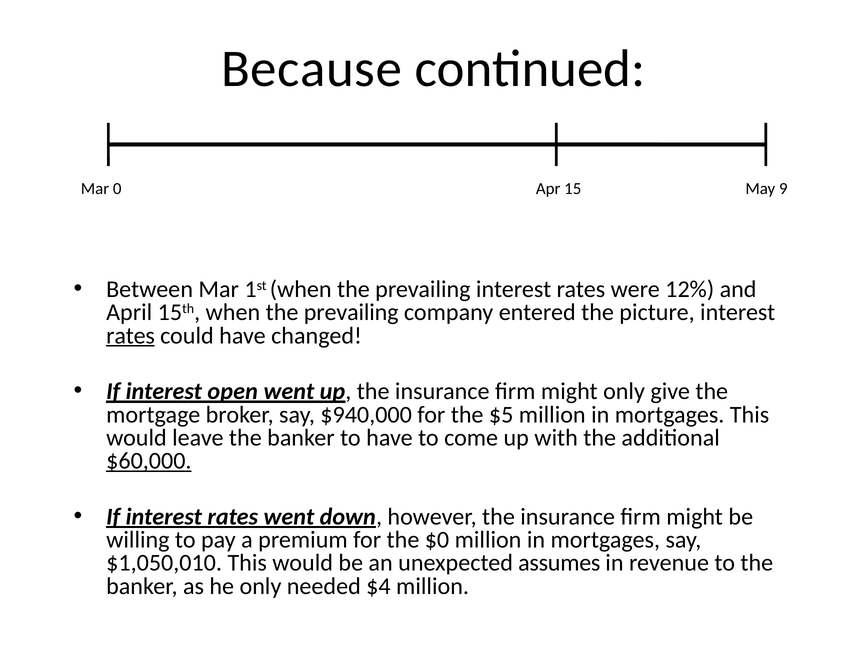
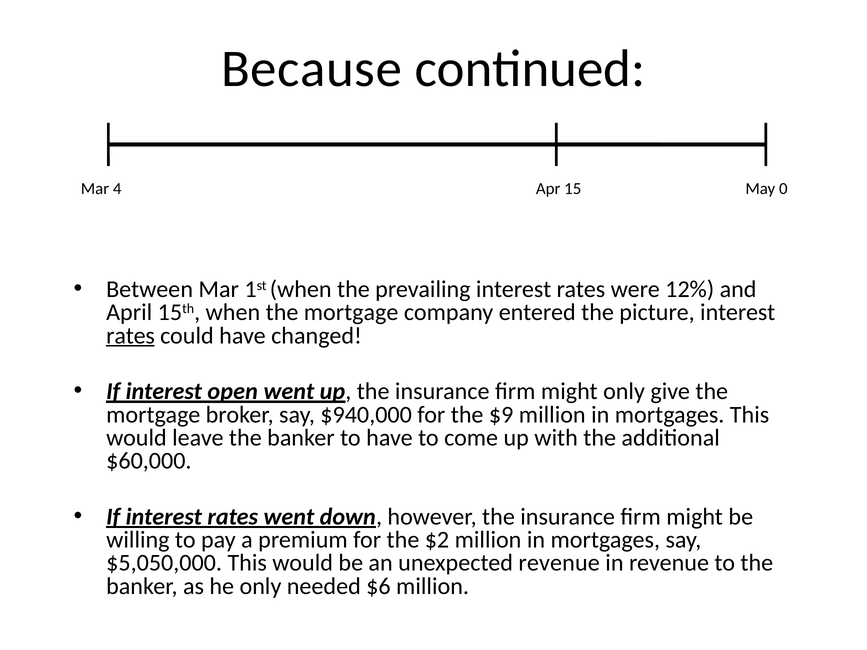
0: 0 -> 4 (117, 189)
9: 9 -> 0 (783, 189)
15th when the prevailing: prevailing -> mortgage (351, 313)
$5: $5 -> $9 (501, 415)
$60,000 underline: present -> none (149, 461)
$0: $0 -> $2 (437, 540)
$1,050,010: $1,050,010 -> $5,050,000 (164, 563)
unexpected assumes: assumes -> revenue (559, 563)
$4: $4 -> $6 (378, 586)
